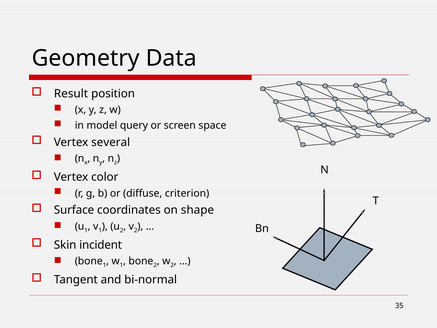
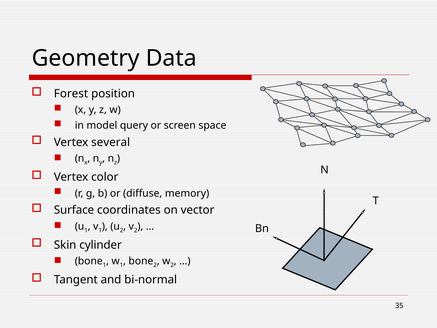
Result: Result -> Forest (71, 94)
criterion: criterion -> memory (187, 193)
shape: shape -> vector (198, 210)
incident: incident -> cylinder (101, 245)
